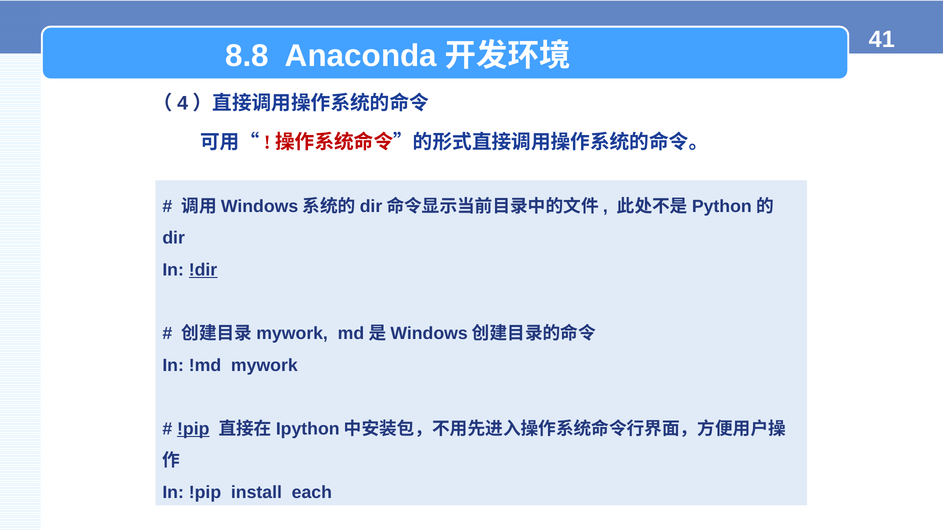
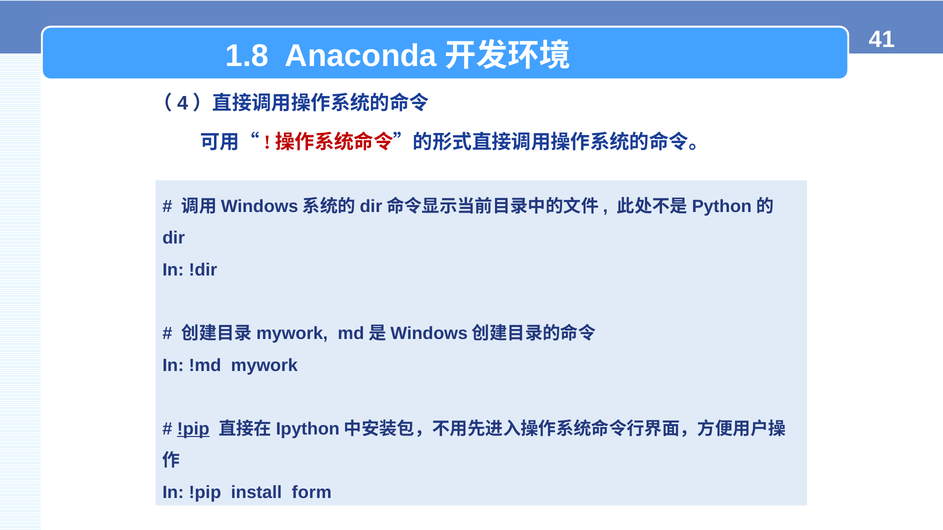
8.8: 8.8 -> 1.8 (247, 56)
!dir underline: present -> none (203, 270)
each: each -> form (312, 493)
